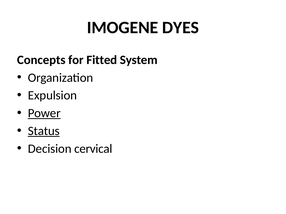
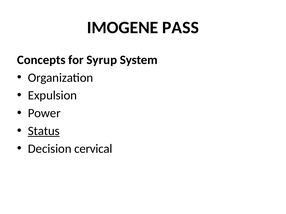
DYES: DYES -> PASS (181, 28)
Fitted: Fitted -> Syrup (102, 60)
Power underline: present -> none (44, 113)
